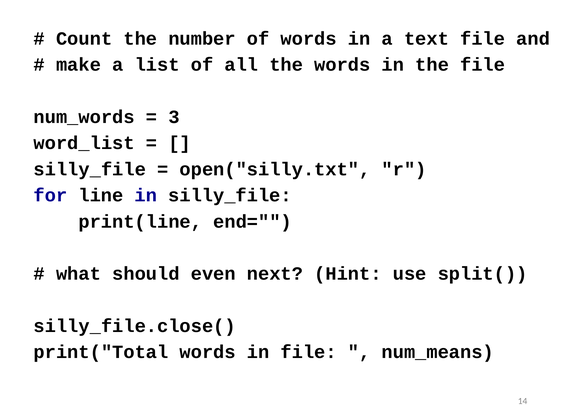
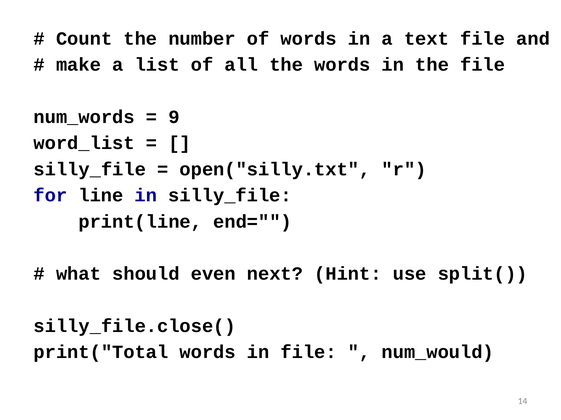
3: 3 -> 9 (174, 117)
num_means: num_means -> num_would (438, 353)
